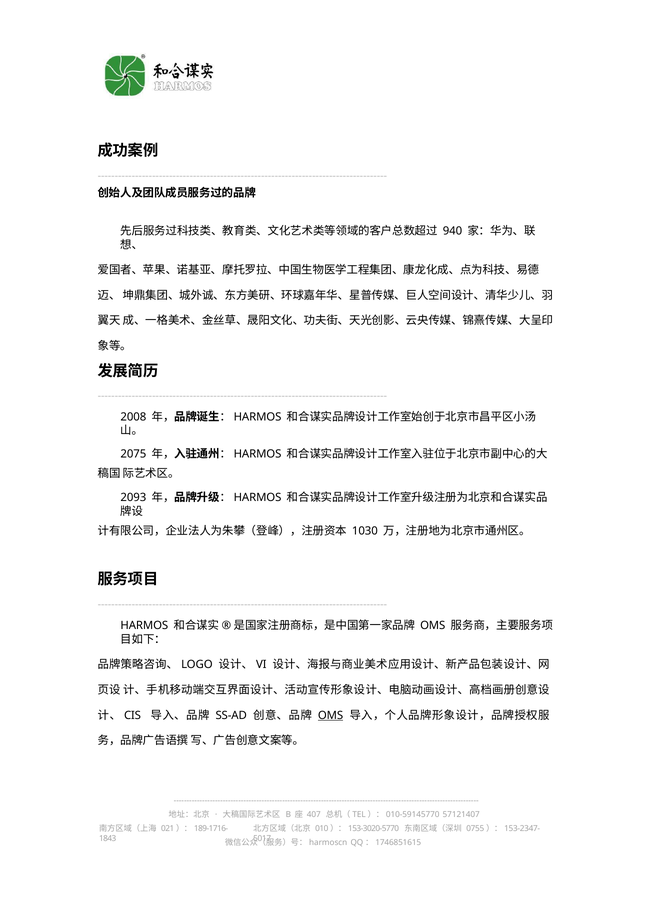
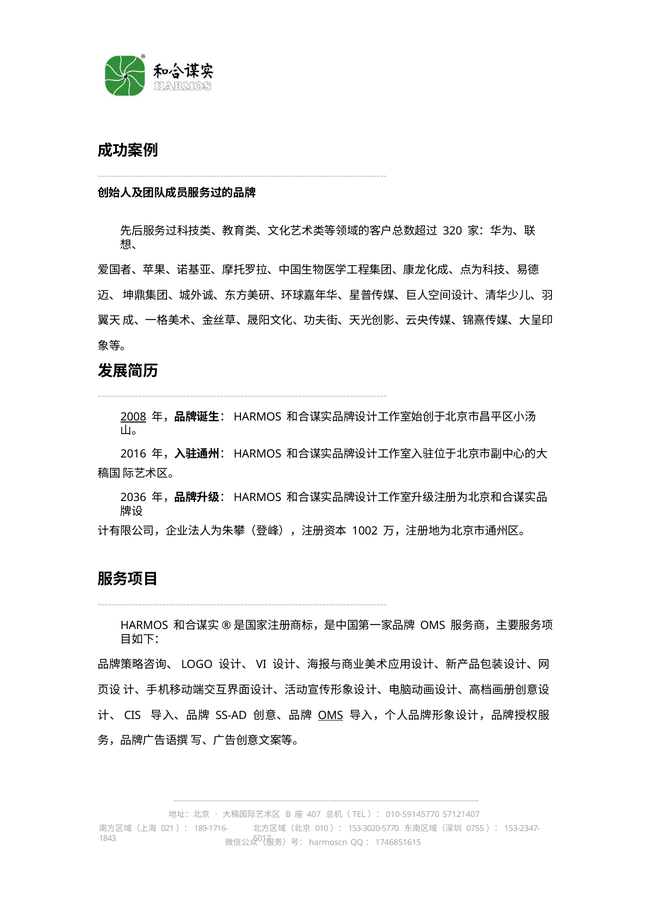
940: 940 -> 320 (452, 231)
2008 underline: none -> present (133, 417)
2075: 2075 -> 2016 (133, 454)
2093: 2093 -> 2036 (133, 497)
1030: 1030 -> 1002 (365, 530)
